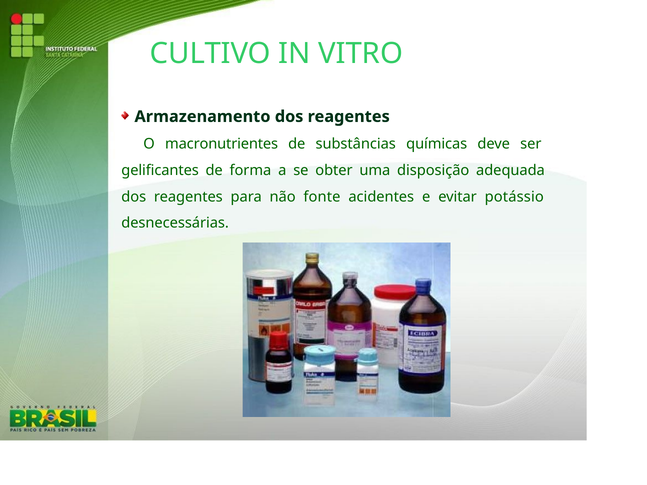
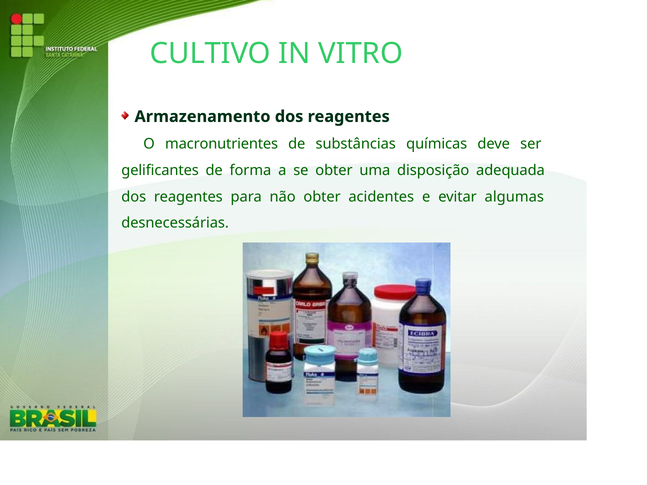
não fonte: fonte -> obter (322, 197)
potássio: potássio -> algumas (514, 197)
